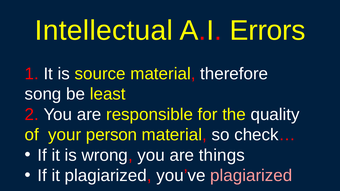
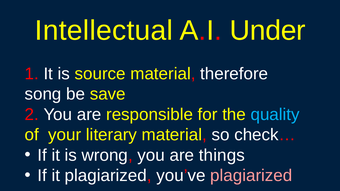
Errors: Errors -> Under (268, 31)
least: least -> save (108, 94)
quality colour: white -> light blue (275, 115)
person: person -> literary (111, 135)
